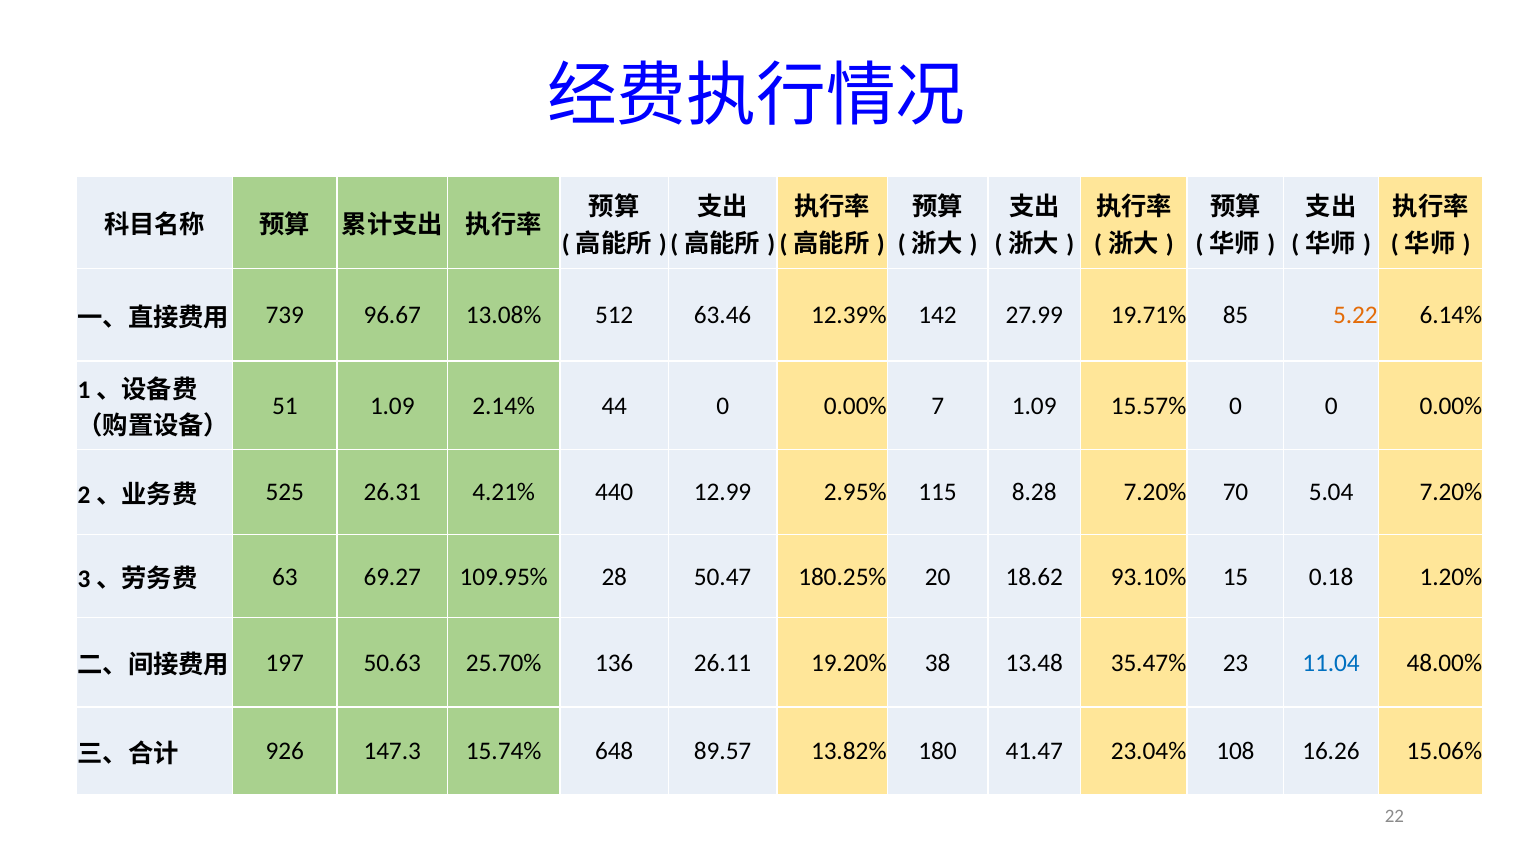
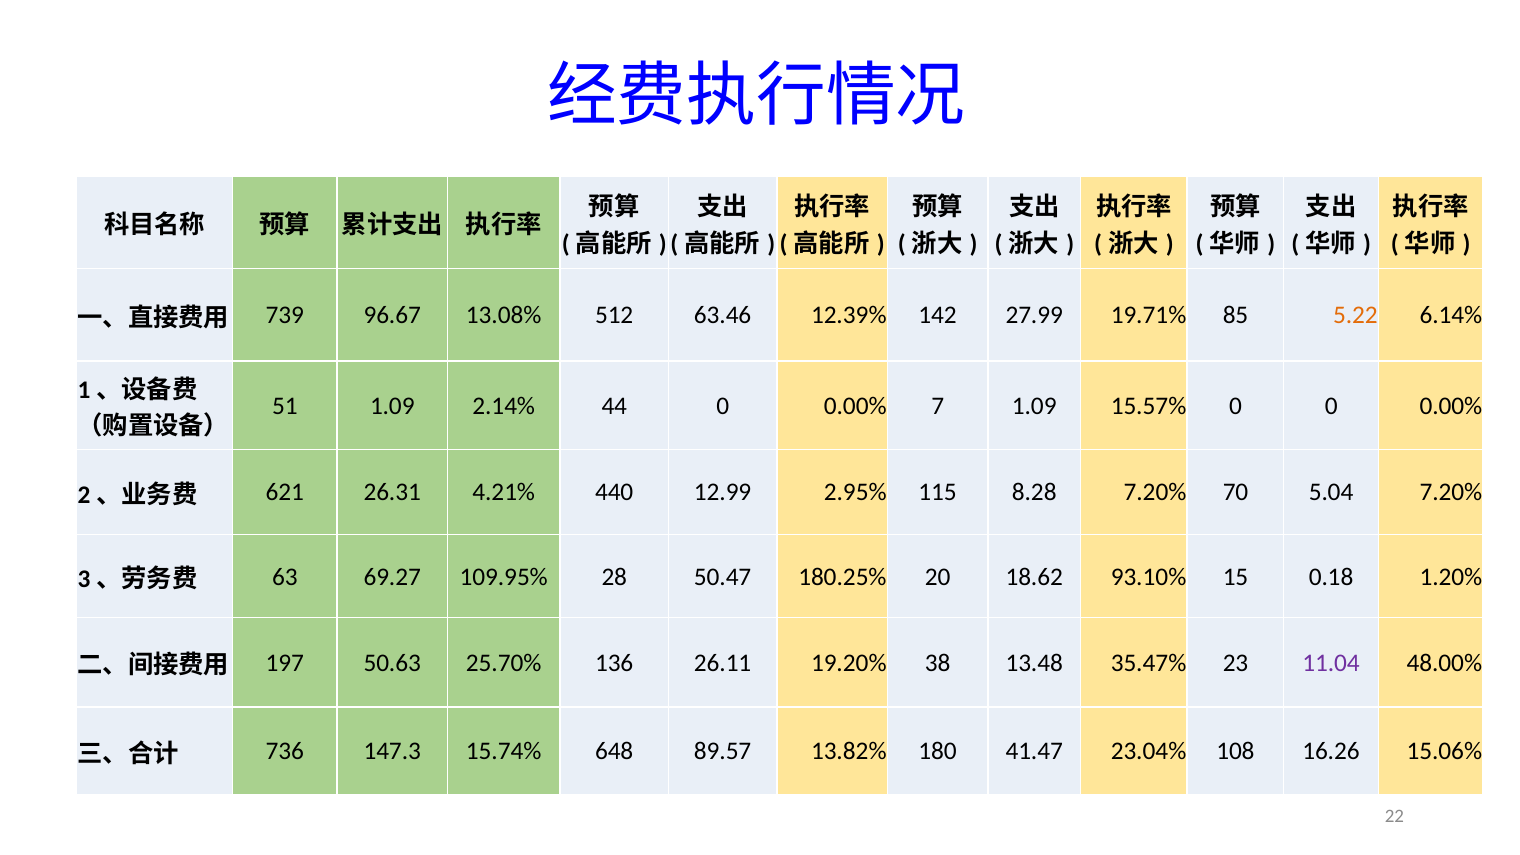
525: 525 -> 621 (285, 493)
11.04 colour: blue -> purple (1331, 663)
926: 926 -> 736 (285, 751)
